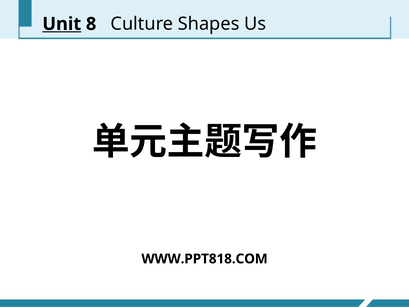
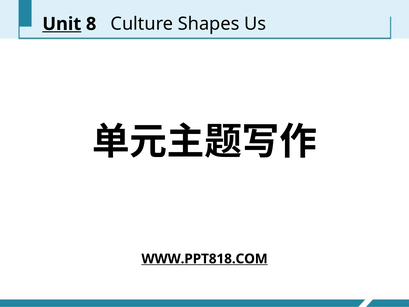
WWW.PPT818.COM underline: none -> present (205, 259)
